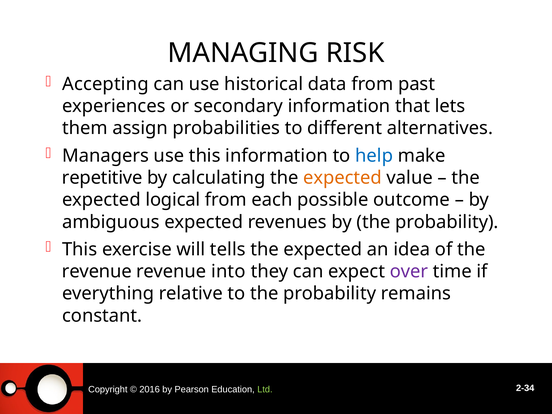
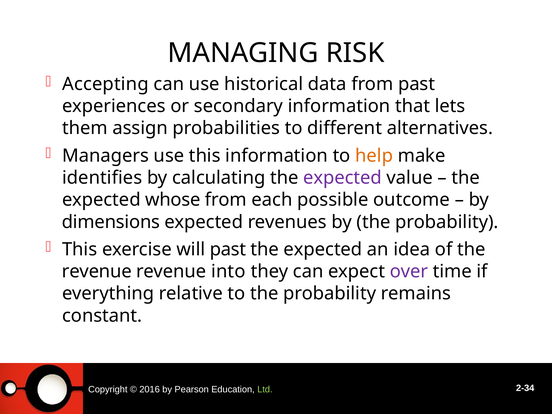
help colour: blue -> orange (374, 156)
repetitive: repetitive -> identifies (102, 178)
expected colour: orange -> purple (343, 178)
logical: logical -> whose (173, 200)
ambiguous: ambiguous -> dimensions (111, 222)
will tells: tells -> past (228, 249)
